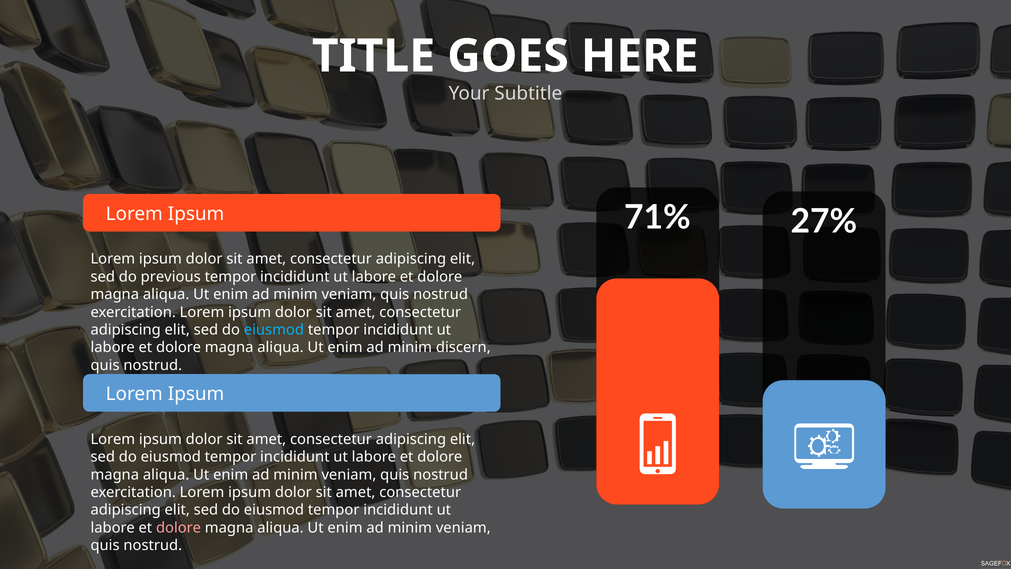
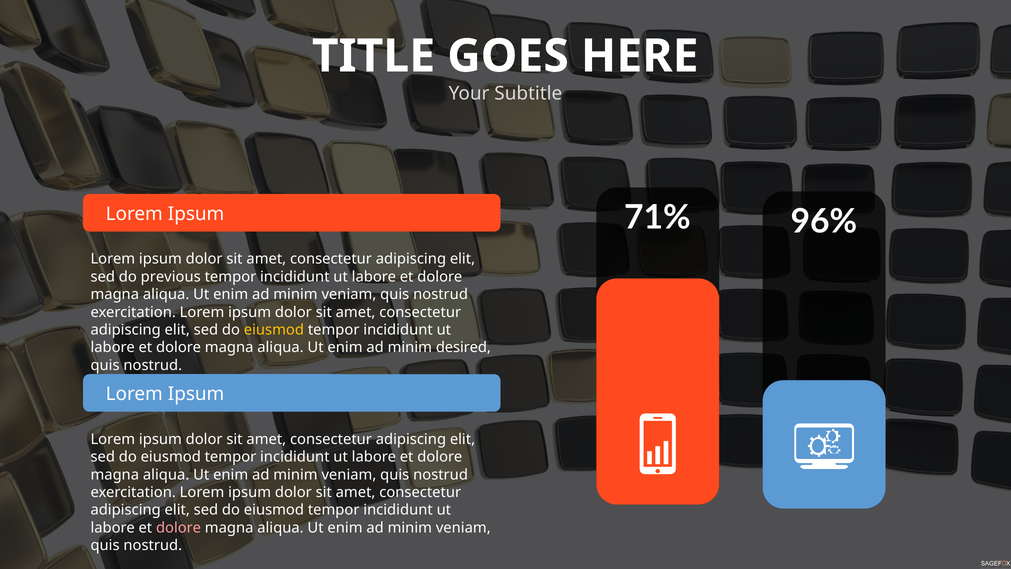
27%: 27% -> 96% (824, 222)
eiusmod colour: light blue -> yellow (274, 330)
discern: discern -> desired (463, 347)
